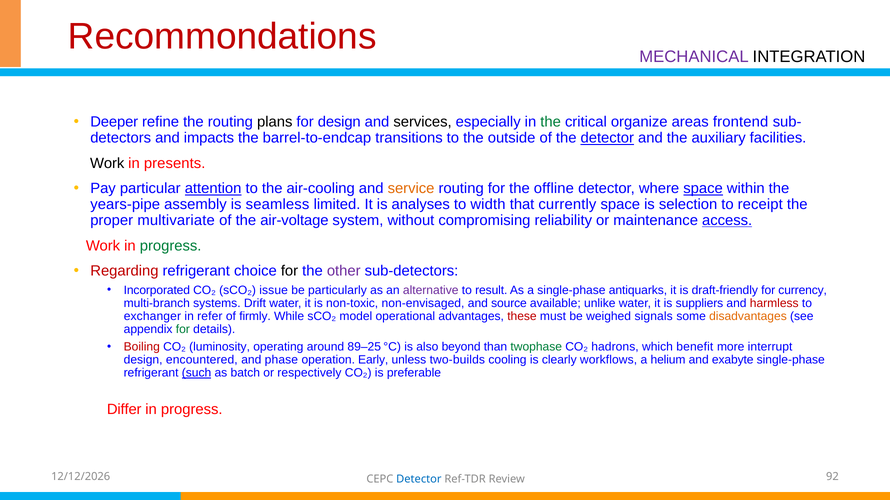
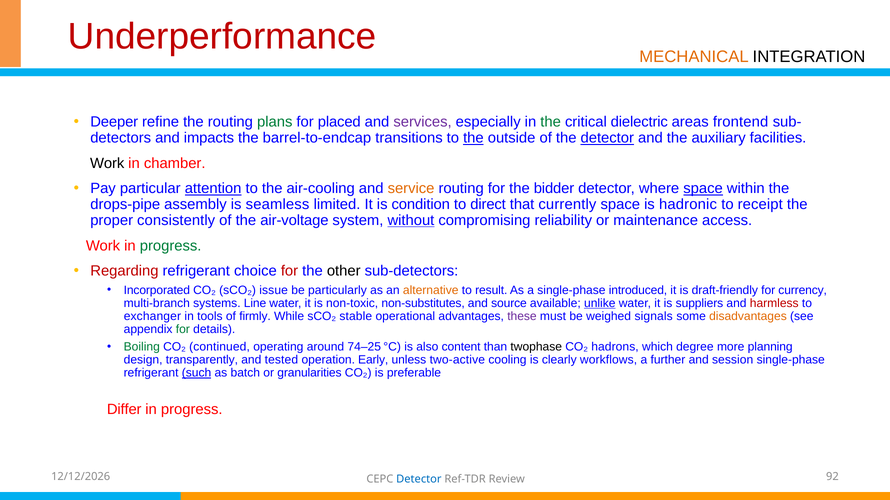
Recommondations: Recommondations -> Underperformance (222, 37)
MECHANICAL colour: purple -> orange (694, 57)
plans colour: black -> green (275, 122)
for design: design -> placed (339, 122)
services colour: black -> purple (423, 122)
organize: organize -> dielectric (639, 122)
the underline: none -> present (473, 138)
presents: presents -> chamber (175, 163)
offline: offline -> bidder (554, 189)
years-pipe: years-pipe -> drops-pipe (125, 205)
analyses: analyses -> condition (421, 205)
width: width -> direct (488, 205)
selection: selection -> hadronic (688, 205)
multivariate: multivariate -> consistently (176, 221)
without underline: none -> present (411, 221)
access underline: present -> none (727, 221)
for colour: black -> red (290, 271)
other colour: purple -> black (344, 271)
alternative colour: purple -> orange (431, 290)
antiquarks: antiquarks -> introduced (638, 290)
Drift: Drift -> Line (255, 303)
non-envisaged: non-envisaged -> non-substitutes (423, 303)
unlike underline: none -> present (600, 303)
refer: refer -> tools (210, 316)
model: model -> stable (356, 316)
these colour: red -> purple (522, 316)
Boiling colour: red -> green (142, 347)
luminosity: luminosity -> continued (220, 347)
89–25: 89–25 -> 74–25 (364, 347)
beyond: beyond -> content (461, 347)
twophase colour: green -> black (536, 347)
benefit: benefit -> degree (695, 347)
interrupt: interrupt -> planning (770, 347)
encountered: encountered -> transparently (202, 360)
phase: phase -> tested (281, 360)
two-builds: two-builds -> two-active (457, 360)
helium: helium -> further (668, 360)
exabyte: exabyte -> session (733, 360)
respectively: respectively -> granularities (309, 373)
